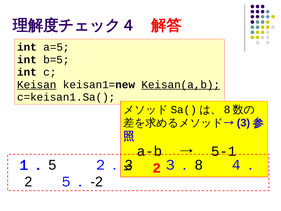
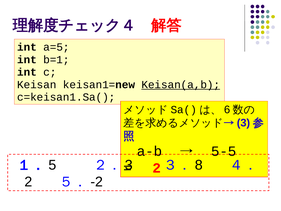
b=5: b=5 -> b=1 (56, 60)
Keisan underline: present -> none (37, 85)
8: 8 -> 6 (227, 110)
5-1: 5-1 -> 5-5 (224, 151)
